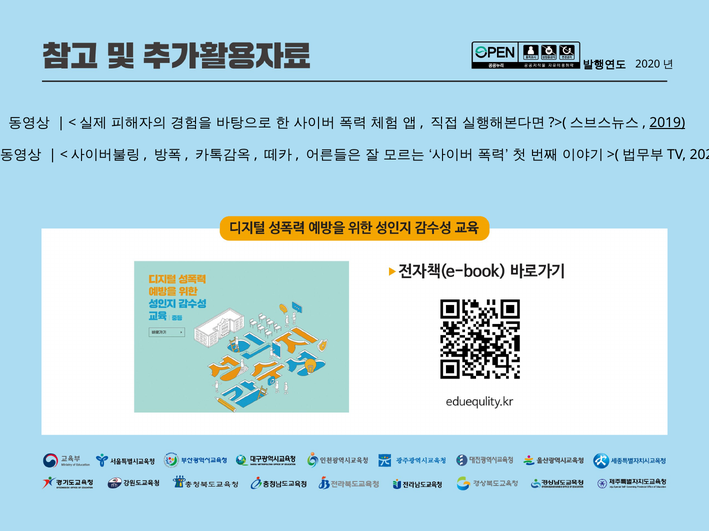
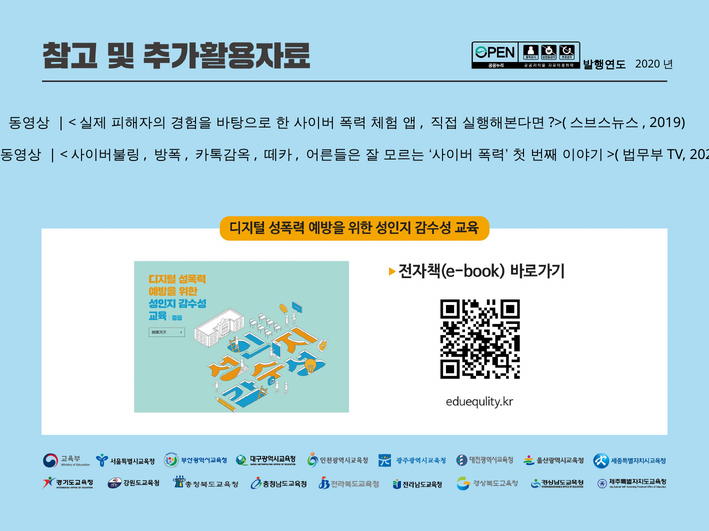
2019 underline: present -> none (667, 123)
